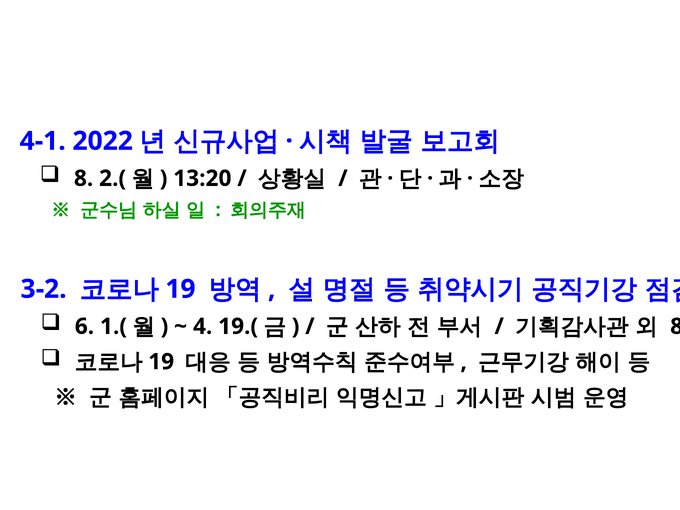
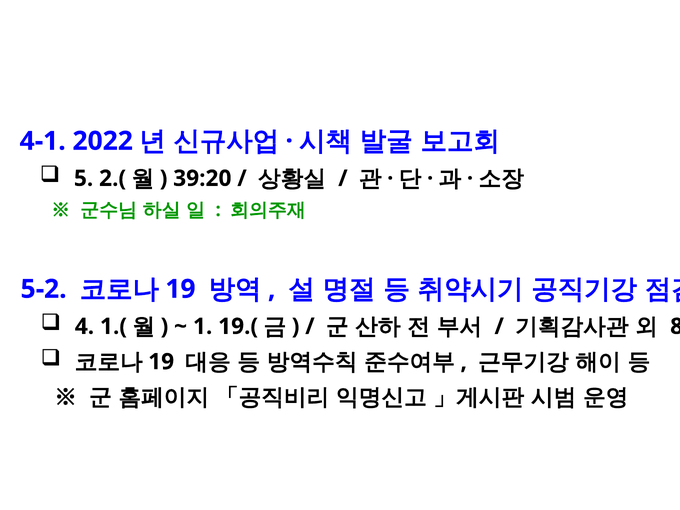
8: 8 -> 5 (84, 178)
13:20: 13:20 -> 39:20 (202, 178)
3-2: 3-2 -> 5-2 (44, 289)
6: 6 -> 4 (84, 326)
4: 4 -> 1 (203, 326)
